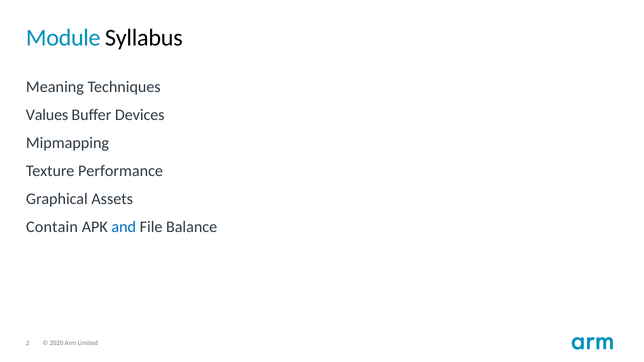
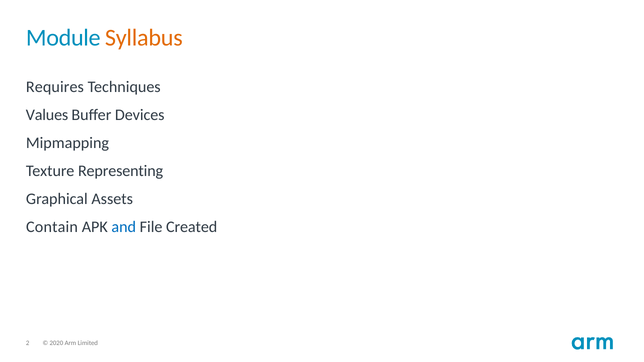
Syllabus colour: black -> orange (144, 38)
Meaning: Meaning -> Requires (55, 87)
Performance: Performance -> Representing (121, 171)
Balance: Balance -> Created (192, 227)
